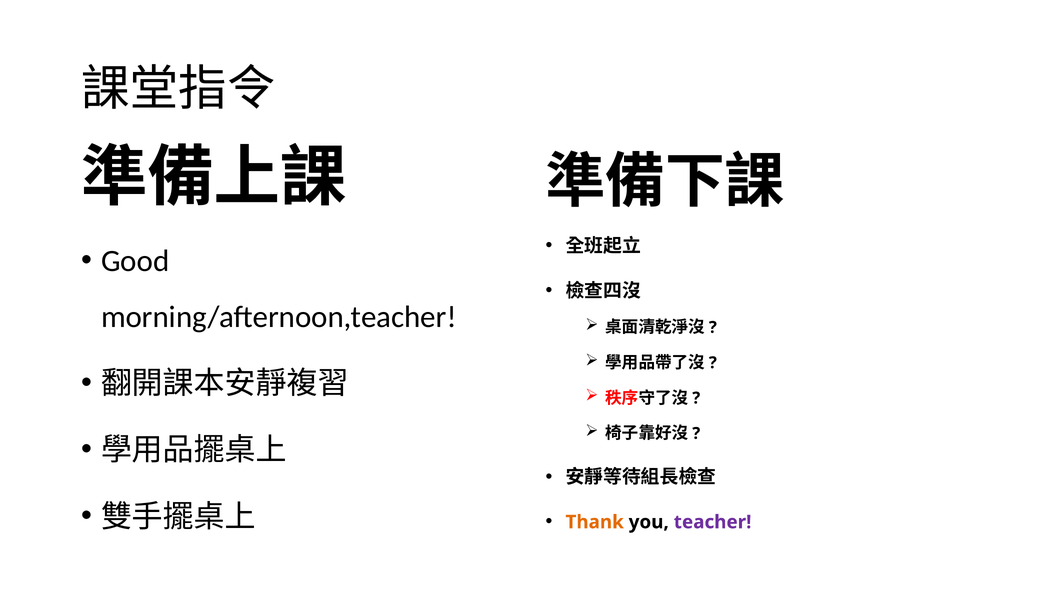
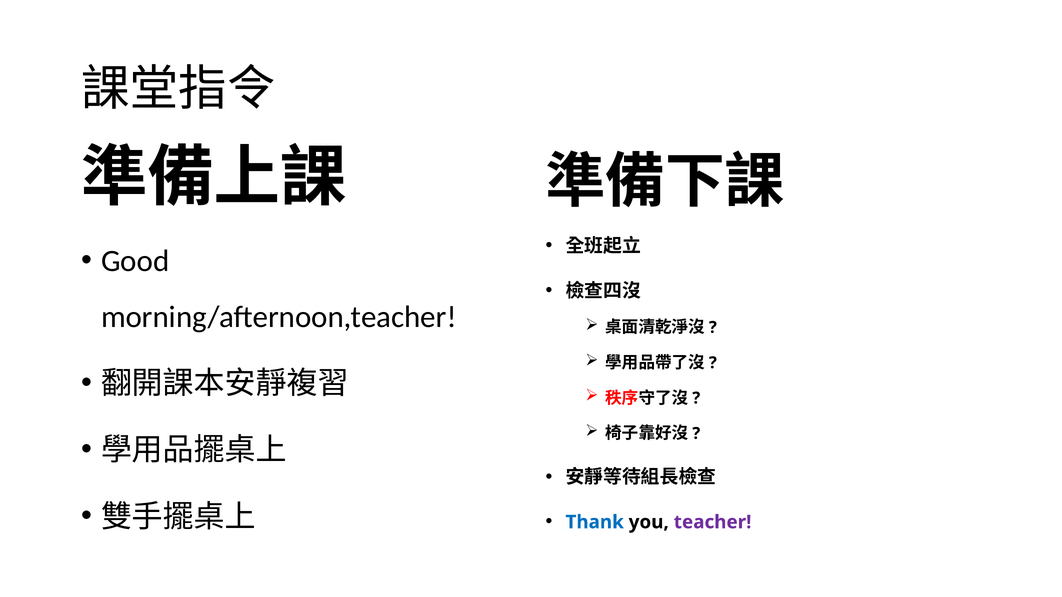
Thank colour: orange -> blue (595, 522)
